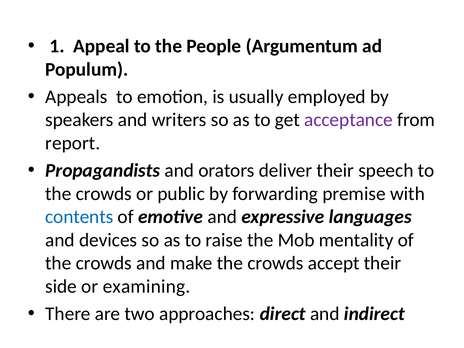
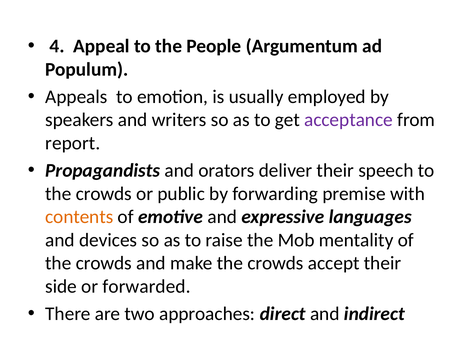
1: 1 -> 4 (57, 46)
contents colour: blue -> orange (79, 217)
examining: examining -> forwarded (147, 286)
